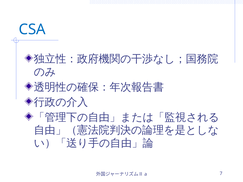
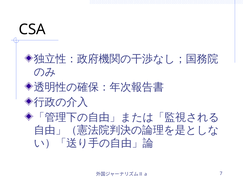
CSA colour: blue -> black (32, 29)
